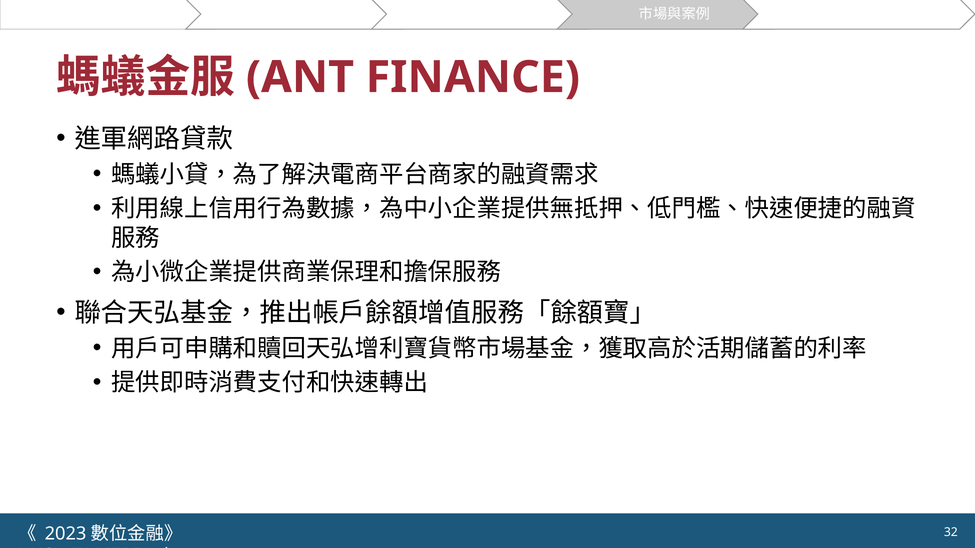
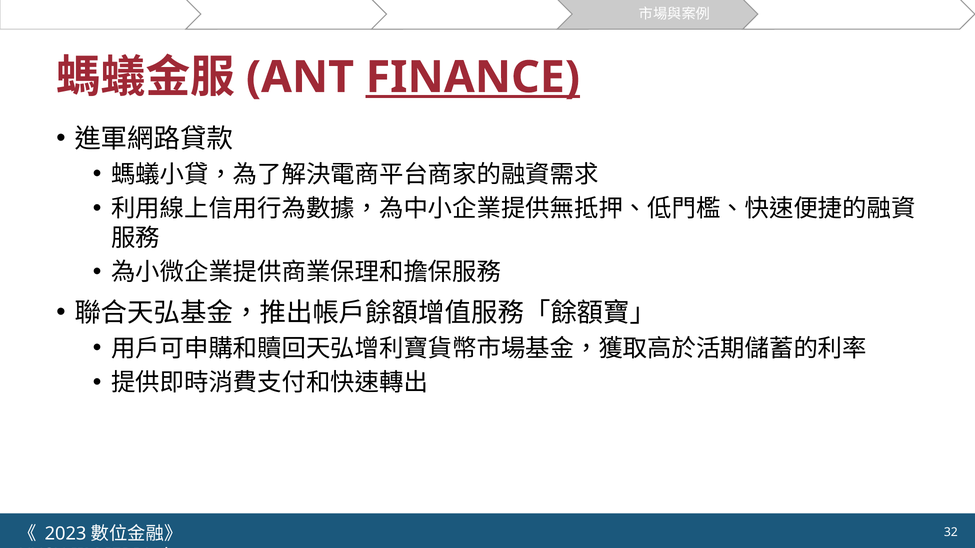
FINANCE underline: none -> present (473, 77)
